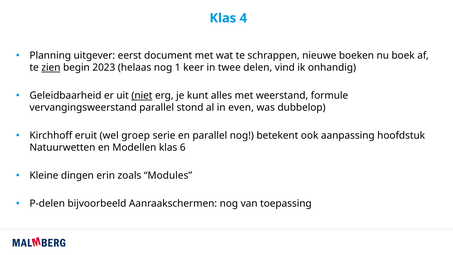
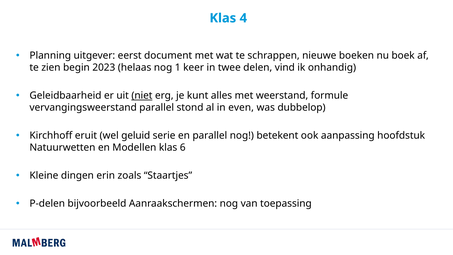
zien underline: present -> none (51, 68)
groep: groep -> geluid (136, 136)
Modules: Modules -> Staartjes (168, 175)
